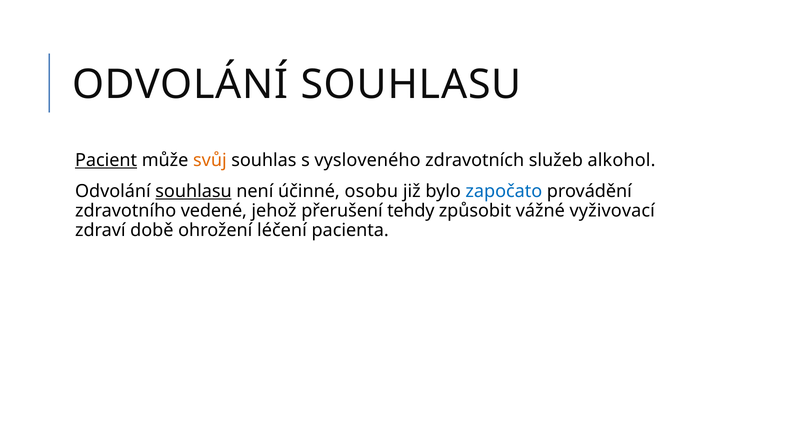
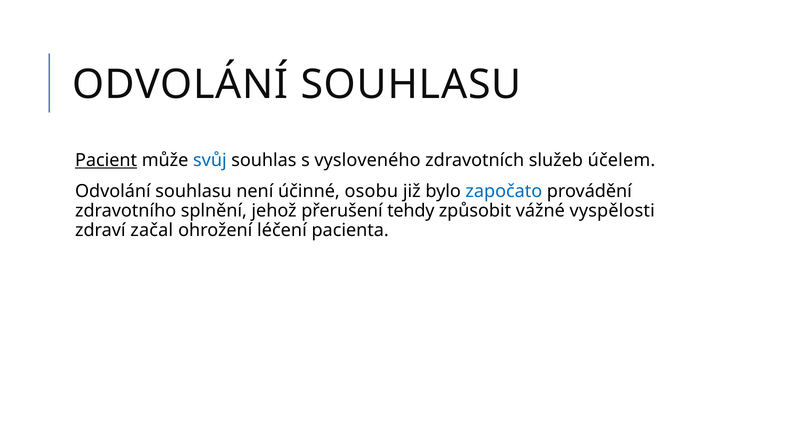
svůj colour: orange -> blue (210, 160)
alkohol: alkohol -> účelem (622, 160)
souhlasu underline: present -> none (194, 191)
vedené: vedené -> splnění (214, 211)
vyživovací: vyživovací -> vyspělosti (612, 211)
době: době -> začal (152, 230)
